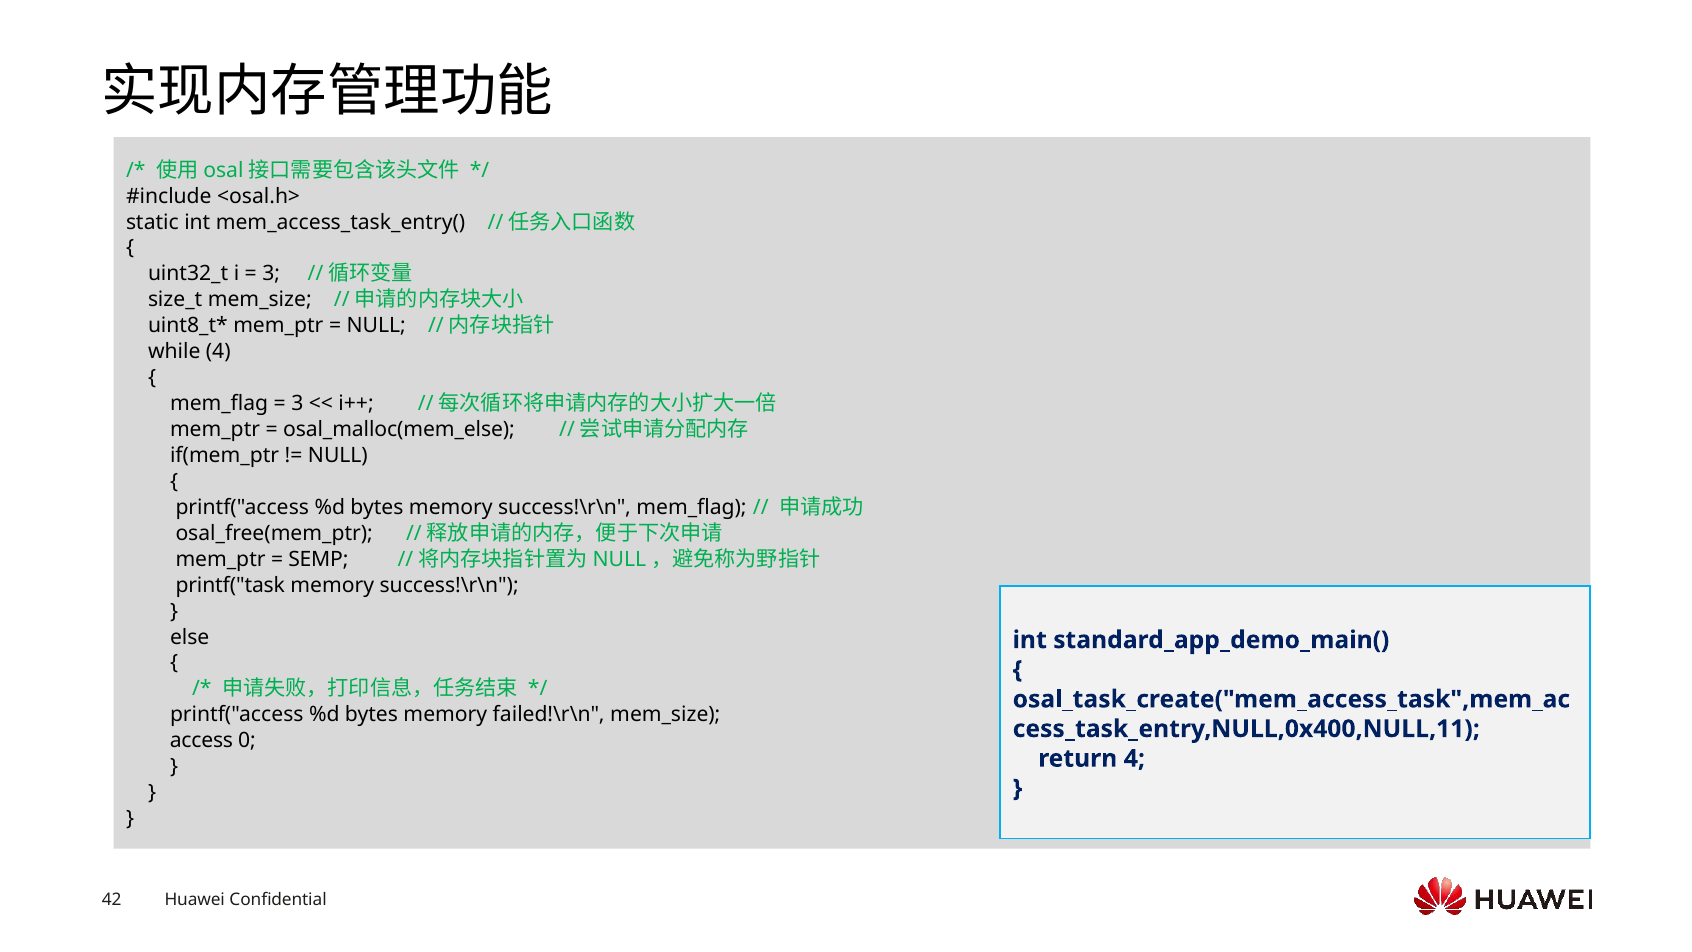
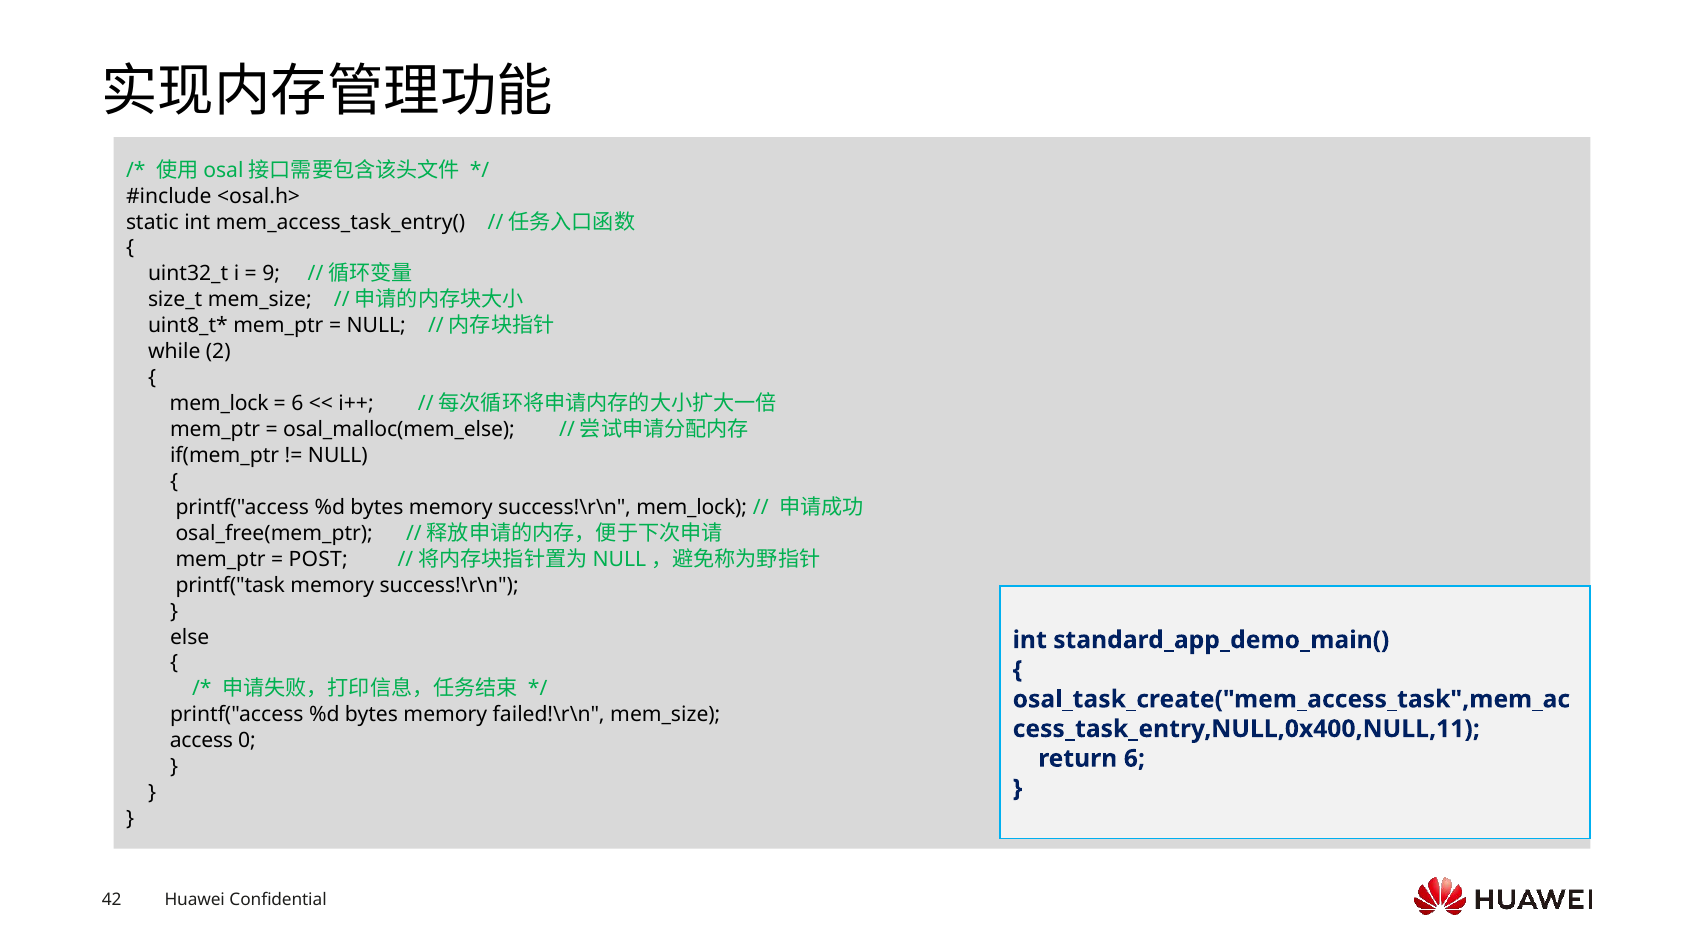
3: 3 -> 9 (271, 274)
while 4: 4 -> 2 (218, 352)
mem_flag: mem_flag -> mem_lock (219, 403)
3: 3 -> 6 (297, 403)
success!\r\n mem_flag: mem_flag -> mem_lock (692, 507)
SEMP: SEMP -> POST (318, 559)
return 4: 4 -> 6 (1134, 758)
